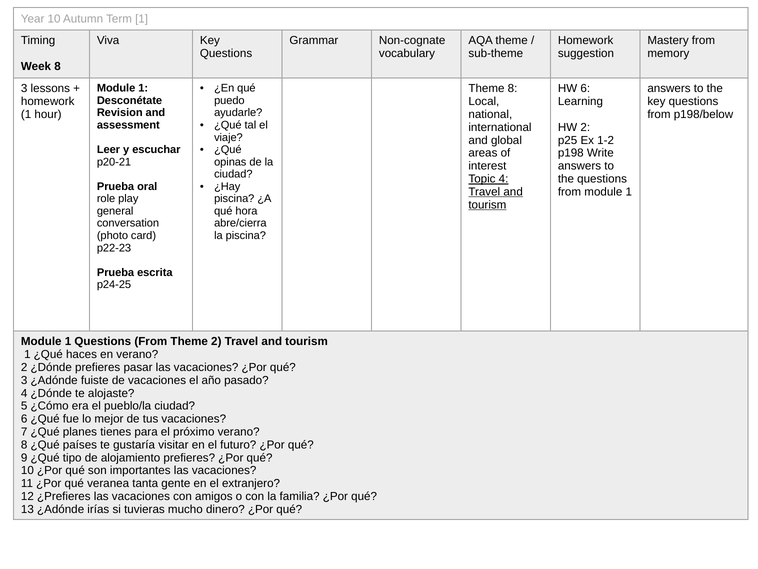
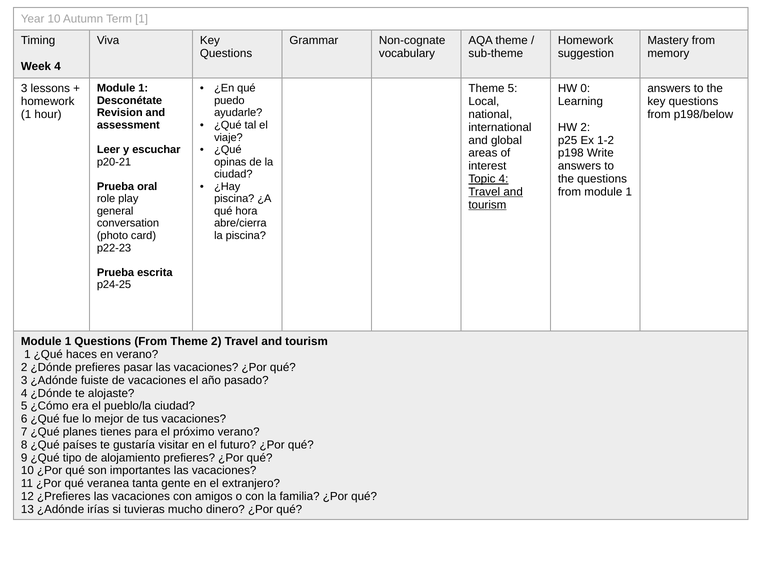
Week 8: 8 -> 4 (58, 66)
Theme 8: 8 -> 5 (513, 89)
HW 6: 6 -> 0 (585, 89)
